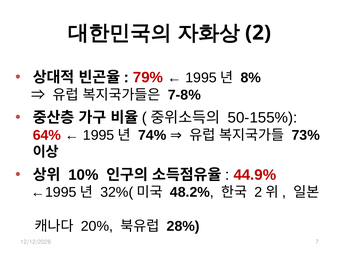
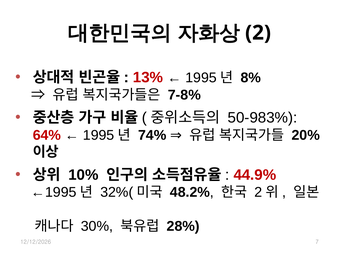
79%: 79% -> 13% (148, 77)
50-155%: 50-155% -> 50-983% (262, 118)
73%: 73% -> 20% (306, 135)
20%: 20% -> 30% (97, 226)
